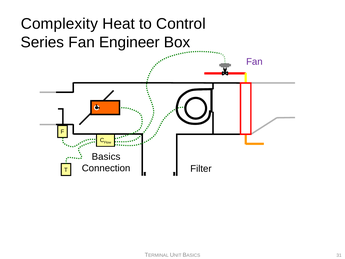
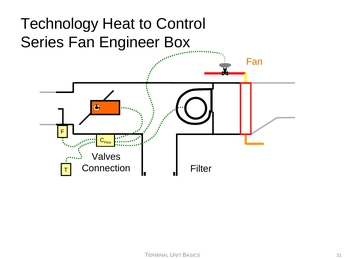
Complexity: Complexity -> Technology (60, 24)
Fan colour: purple -> orange (254, 62)
Basics: Basics -> Valves (106, 156)
